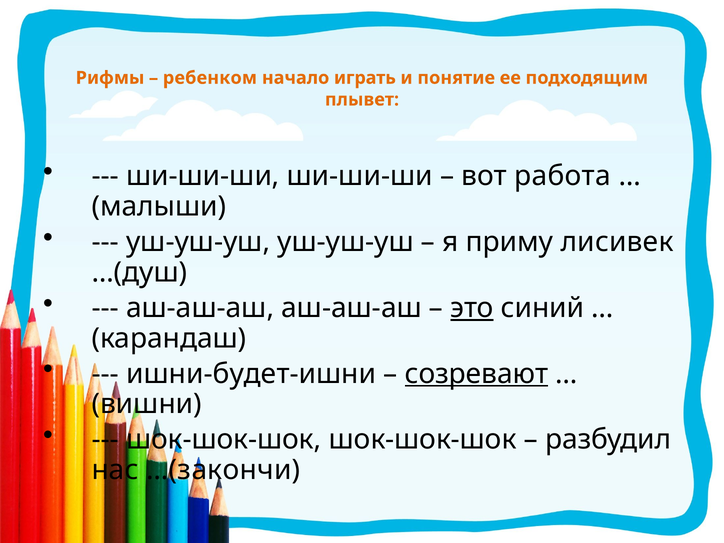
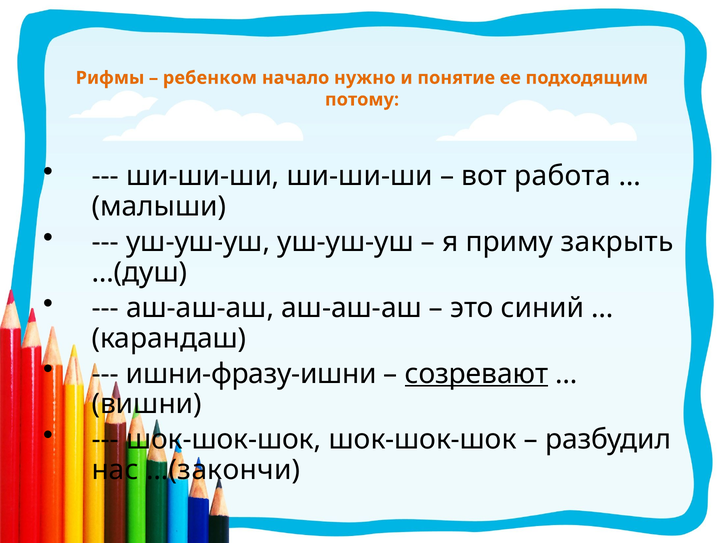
играть: играть -> нужно (365, 78)
плывет: плывет -> потому (362, 100)
лисивек: лисивек -> закрыть (617, 242)
это underline: present -> none (472, 308)
ишни-будет-ишни: ишни-будет-ишни -> ишни-фразу-ишни (251, 374)
